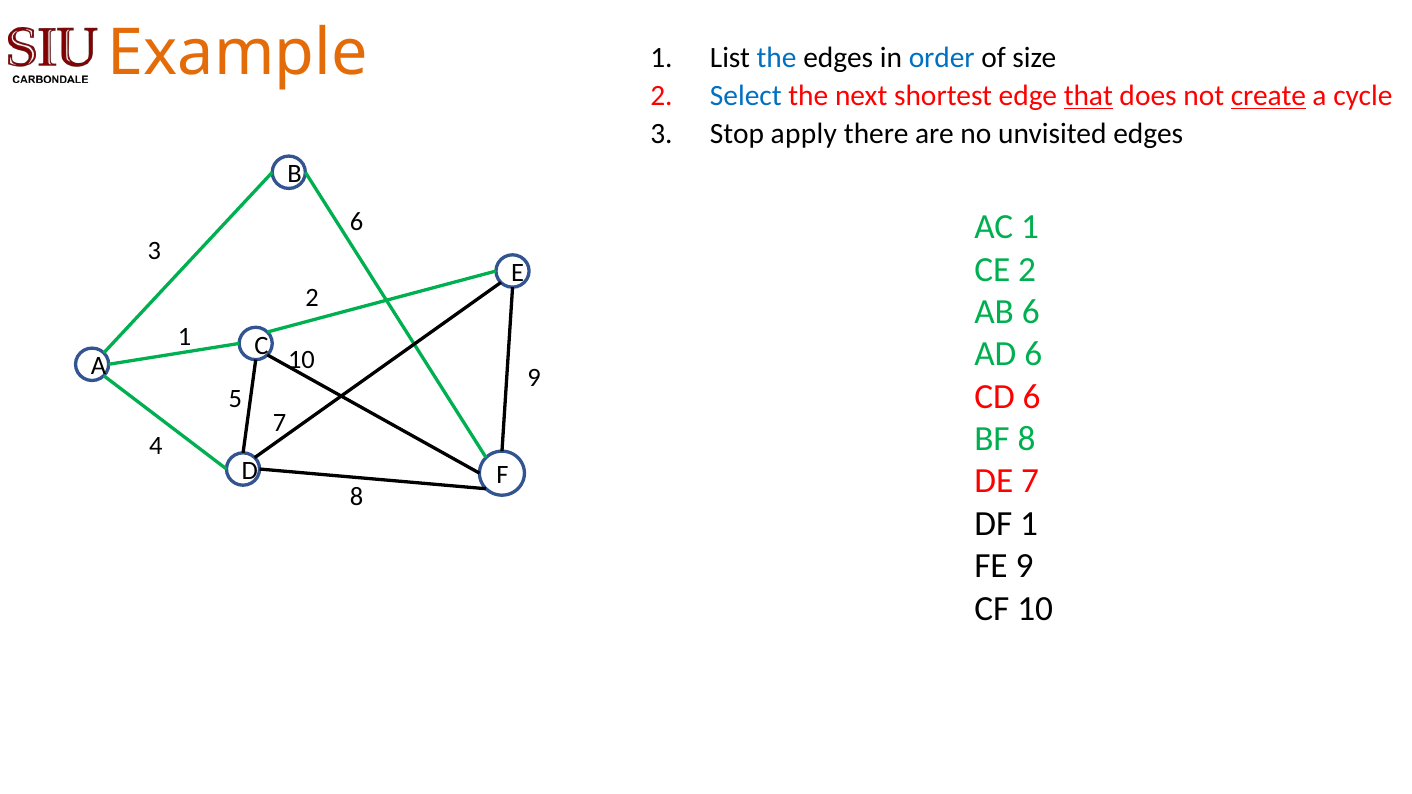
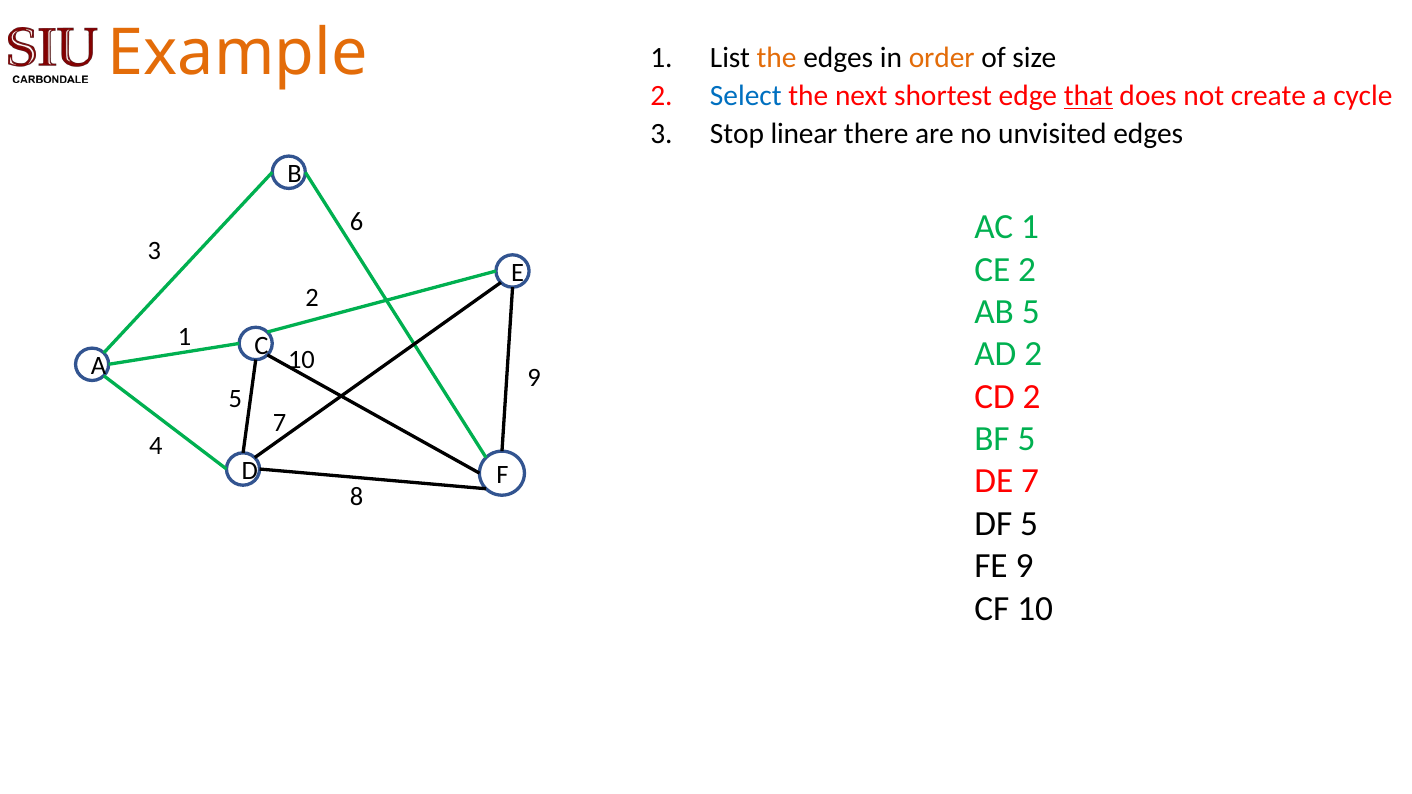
the colour: blue -> orange (777, 57)
order colour: blue -> orange (942, 57)
create underline: present -> none (1268, 96)
apply: apply -> linear (804, 134)
AB 6: 6 -> 5 (1031, 312)
AD 6: 6 -> 2 (1033, 354)
CD 6: 6 -> 2 (1032, 397)
BF 8: 8 -> 5 (1027, 439)
DF 1: 1 -> 5 (1029, 524)
